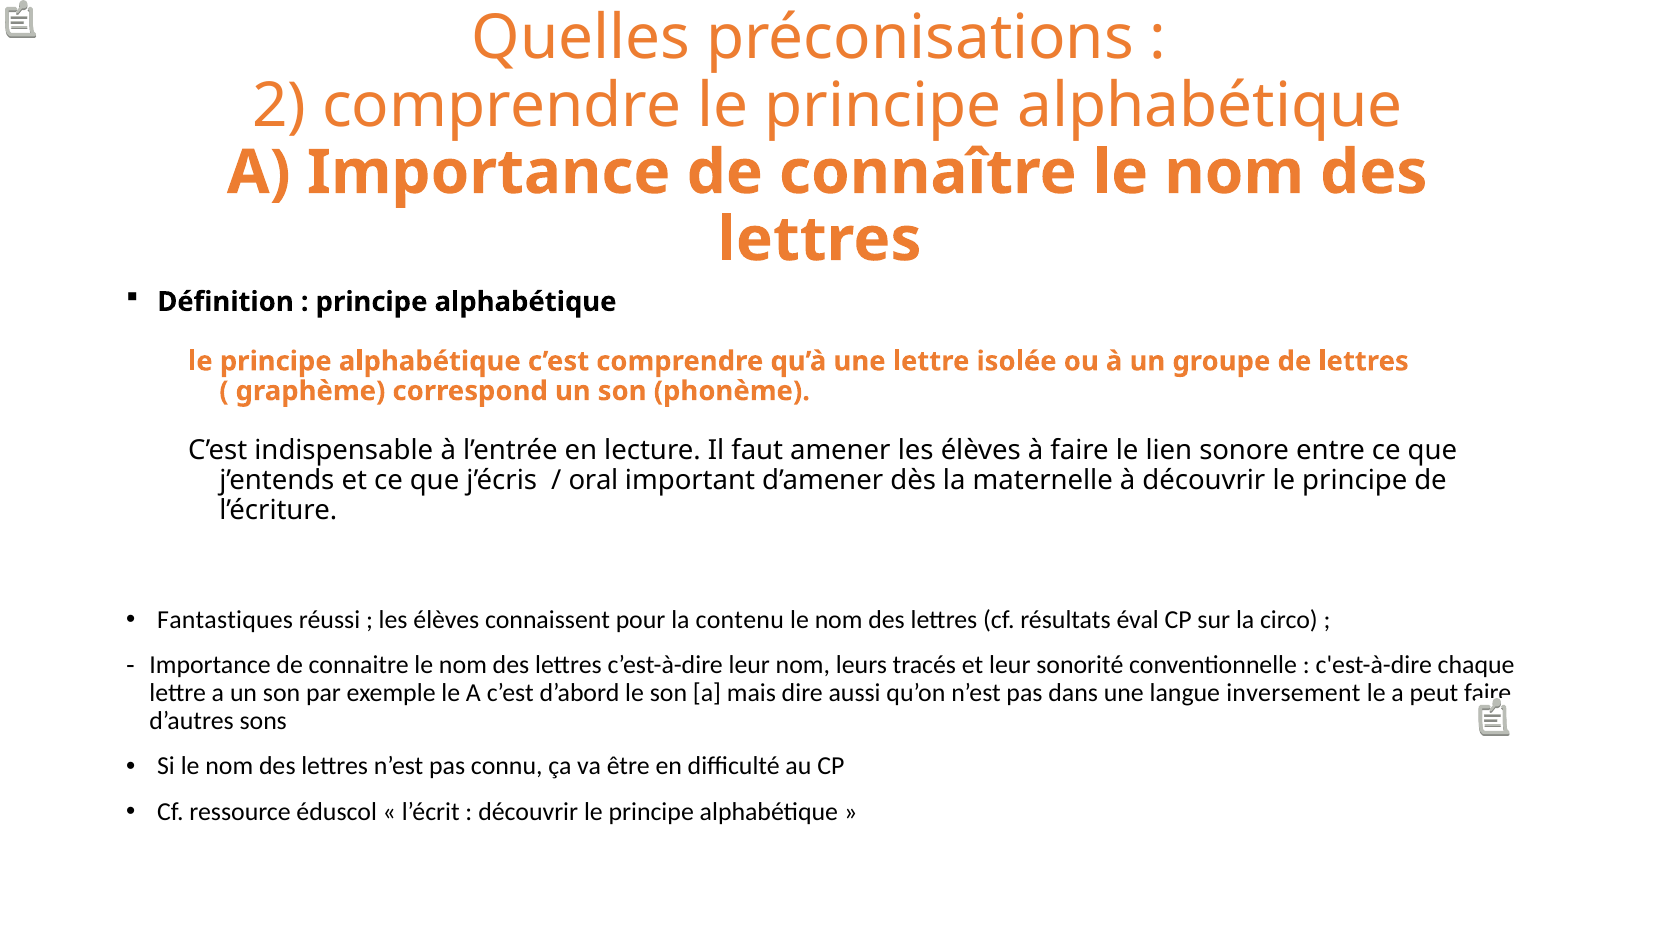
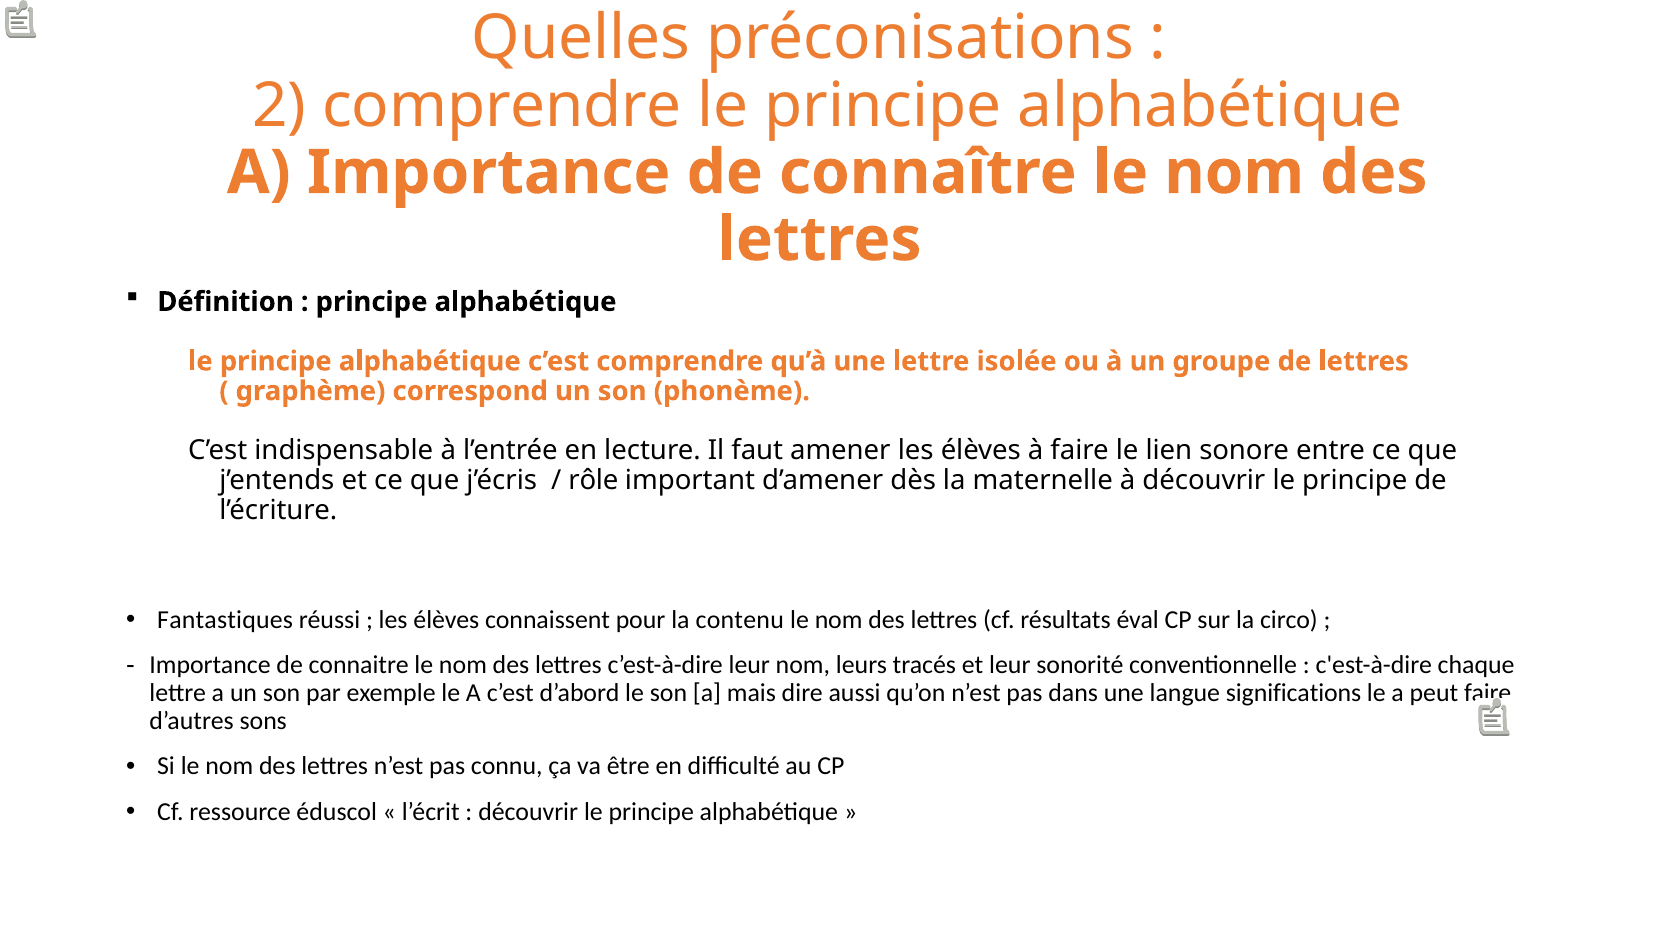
oral: oral -> rôle (593, 480)
inversement: inversement -> significations (1294, 693)
